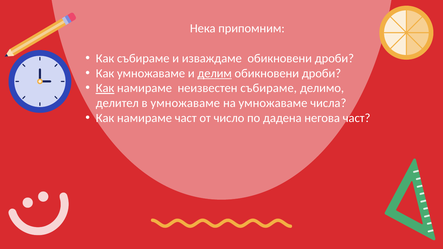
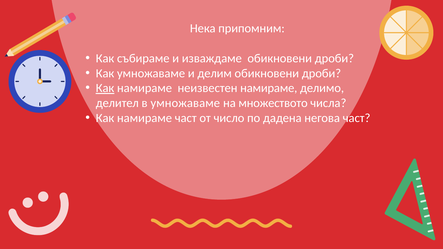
делим underline: present -> none (215, 73)
неизвестен събираме: събираме -> намираме (269, 88)
на умножаваме: умножаваме -> множеството (273, 103)
